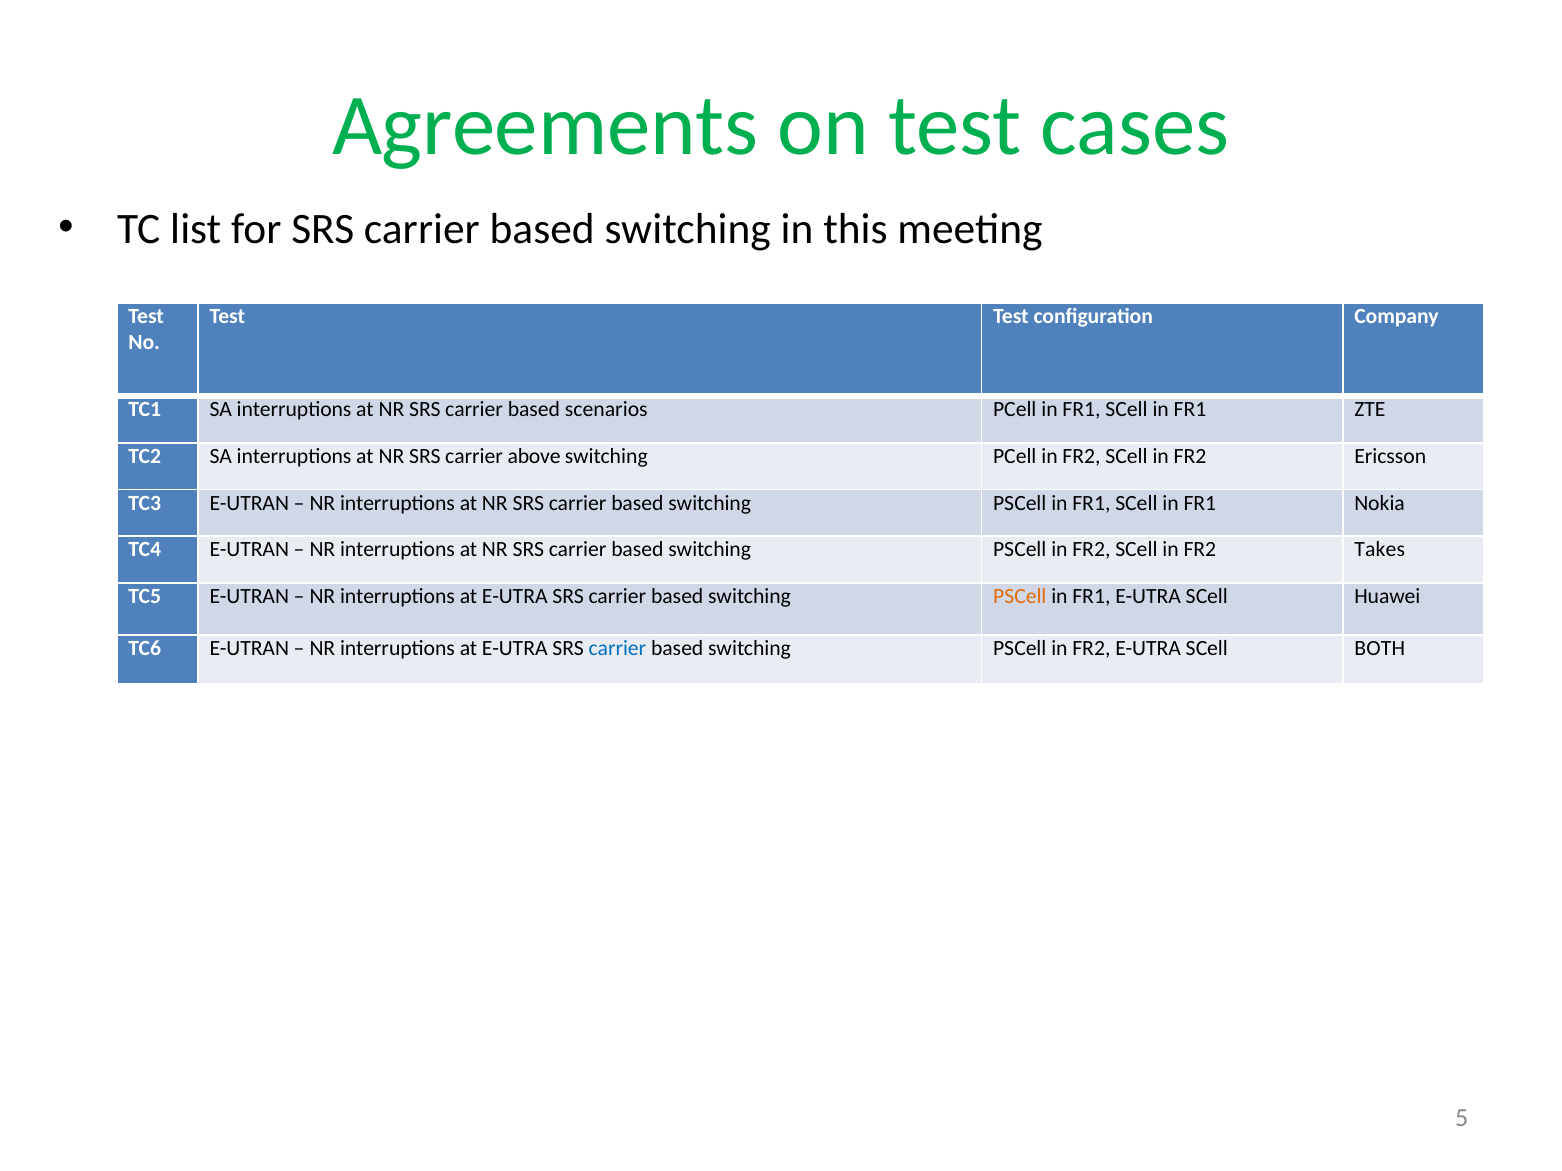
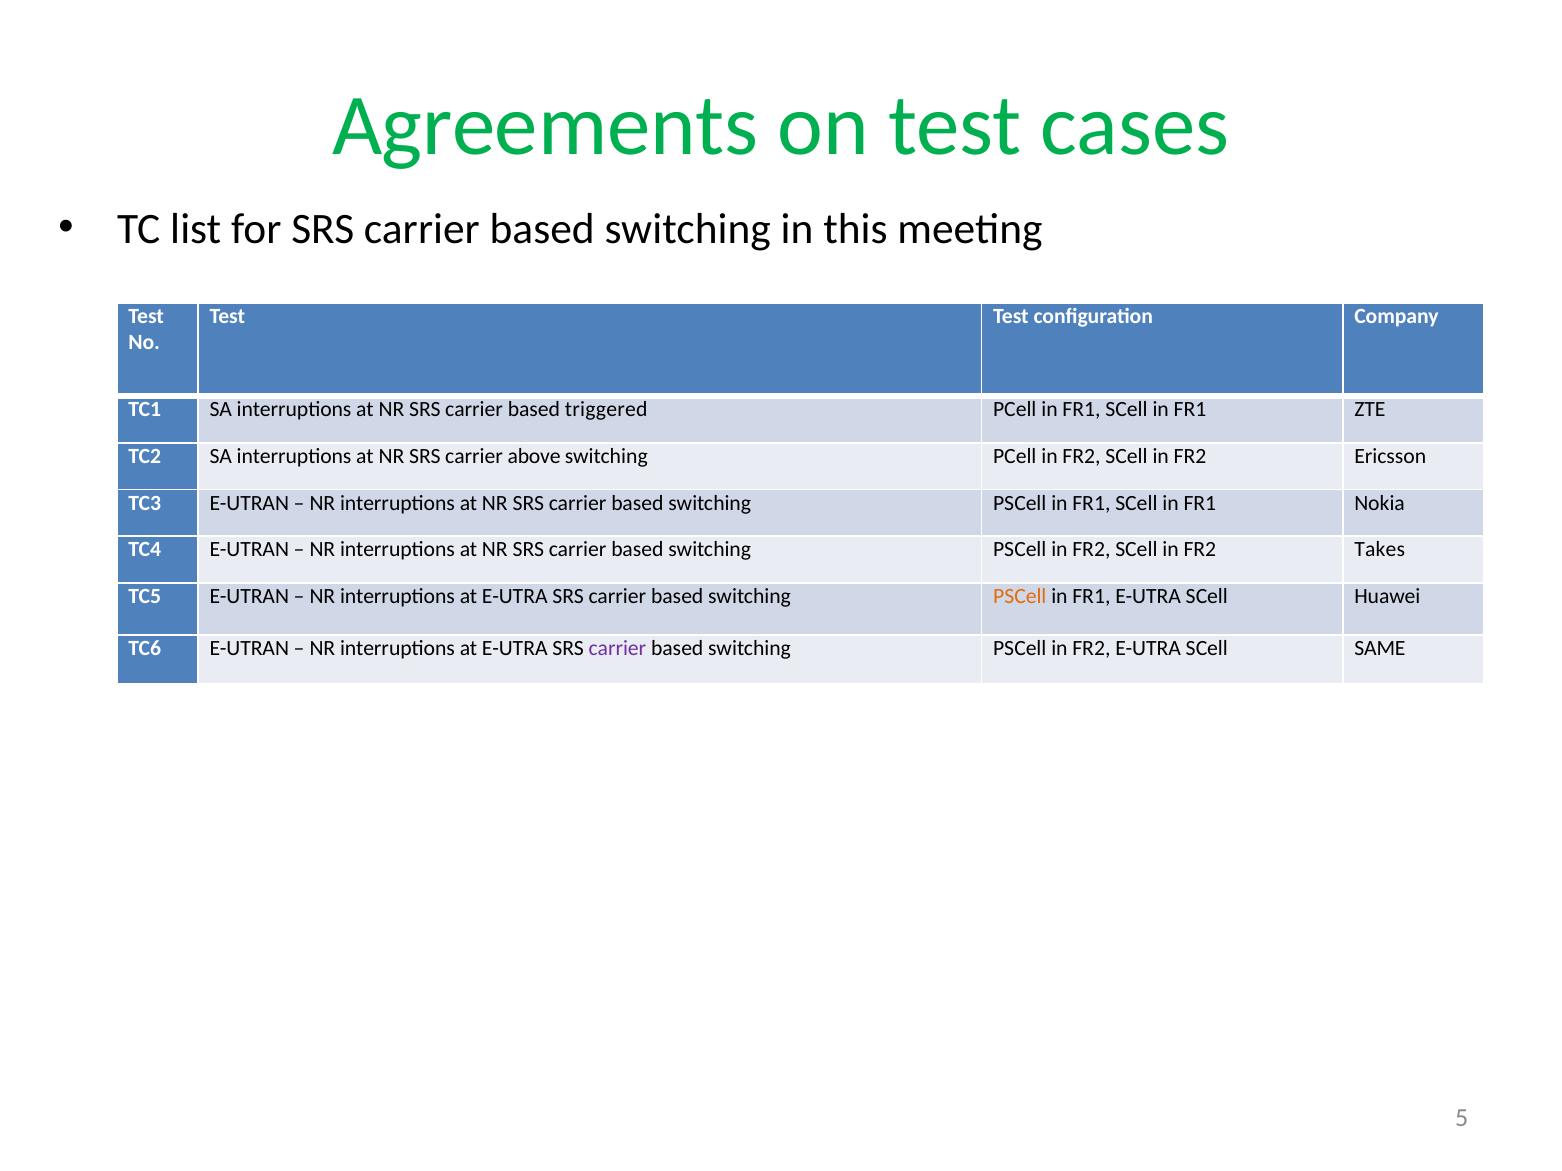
scenarios: scenarios -> triggered (606, 410)
carrier colour: blue -> purple (617, 648)
BOTH: BOTH -> SAME (1380, 648)
